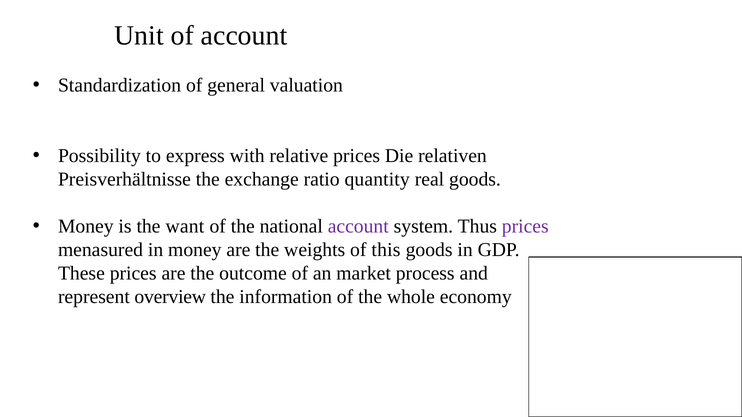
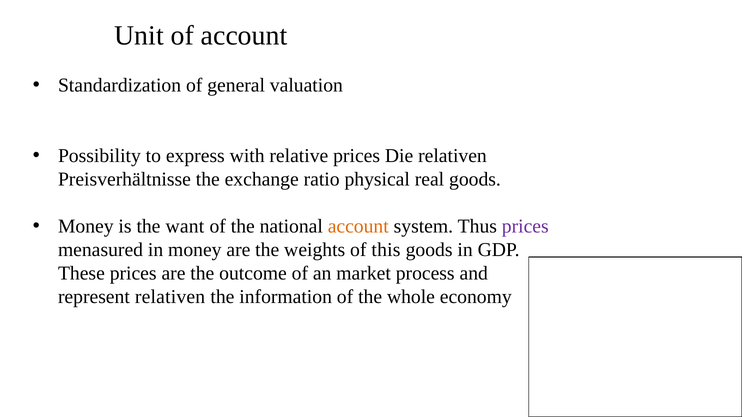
quantity: quantity -> physical (377, 179)
account colour: purple -> orange (358, 227)
represent overview: overview -> relativen (170, 297)
